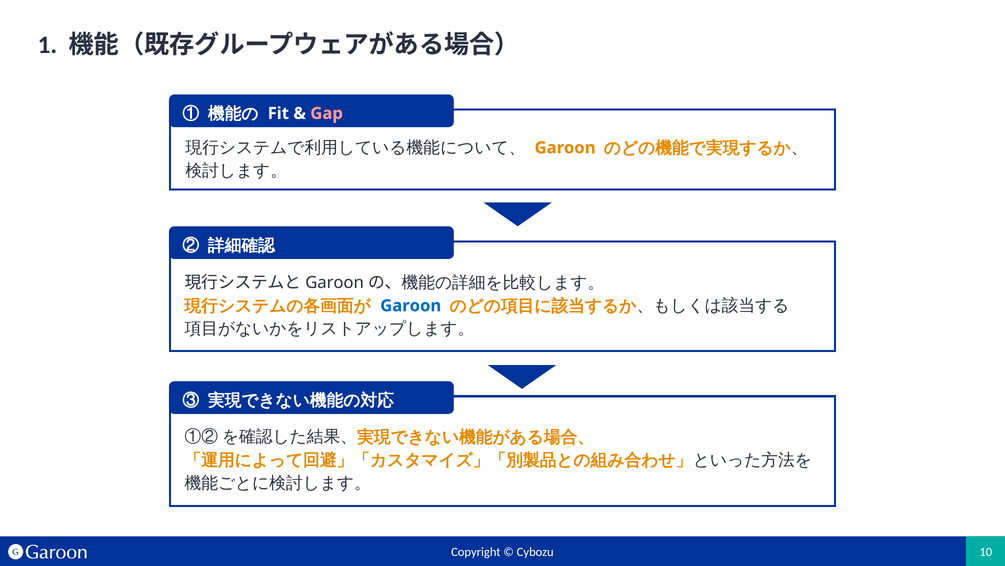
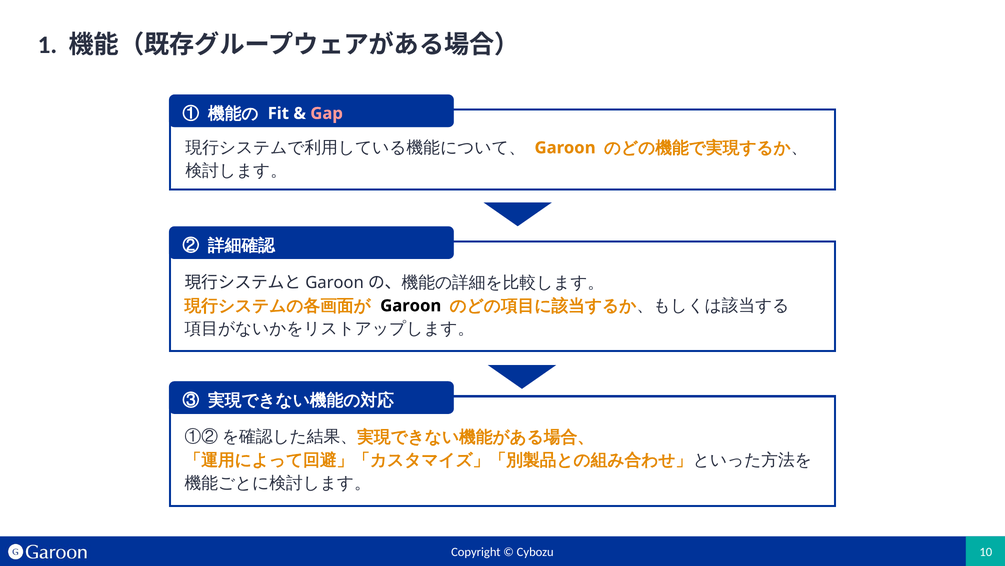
Garoon colour: blue -> black (411, 305)
